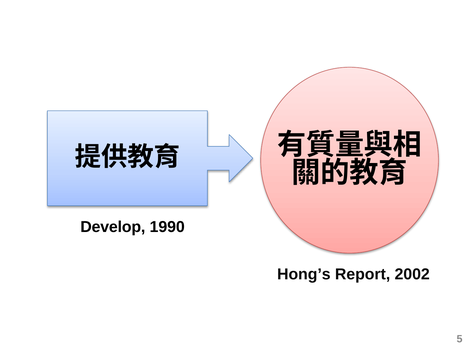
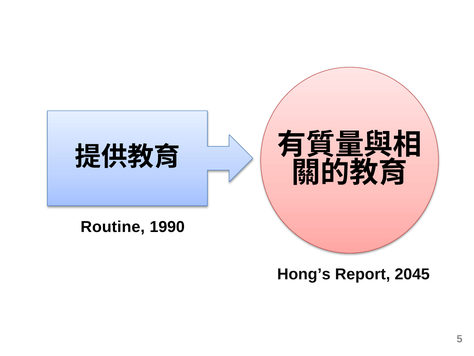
Develop: Develop -> Routine (113, 227)
2002: 2002 -> 2045 (412, 274)
